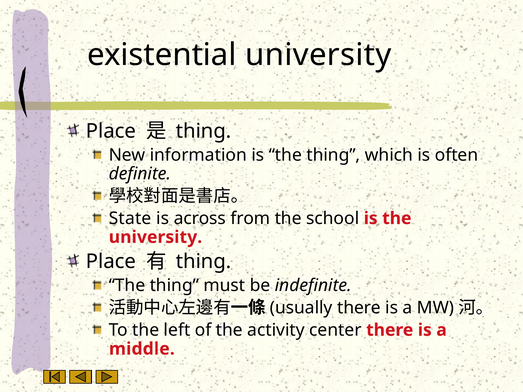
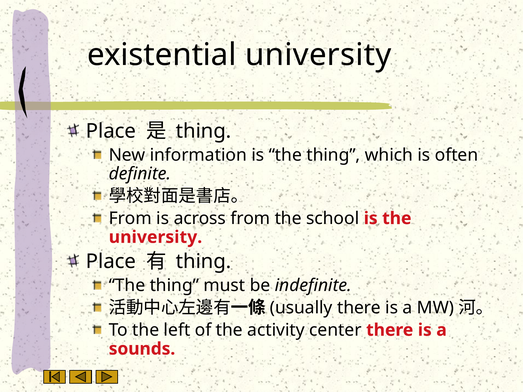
State: State -> From (130, 218)
middle: middle -> sounds (142, 349)
